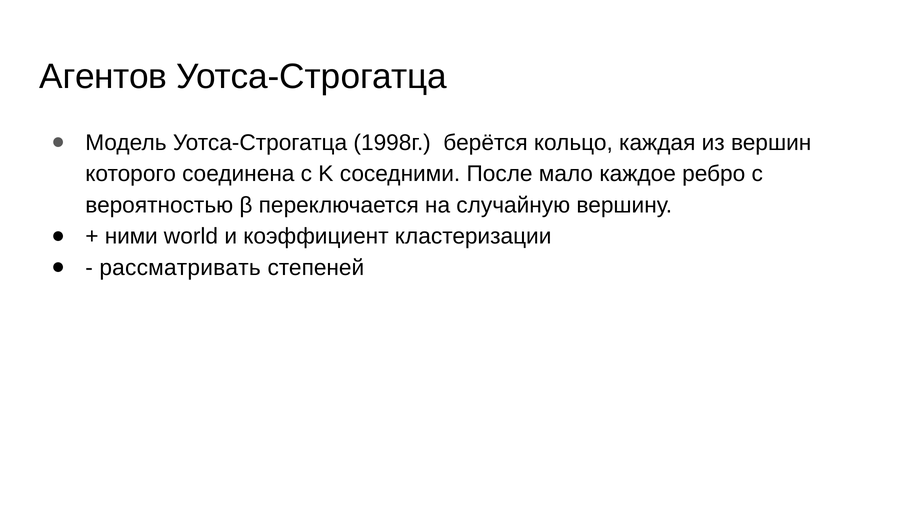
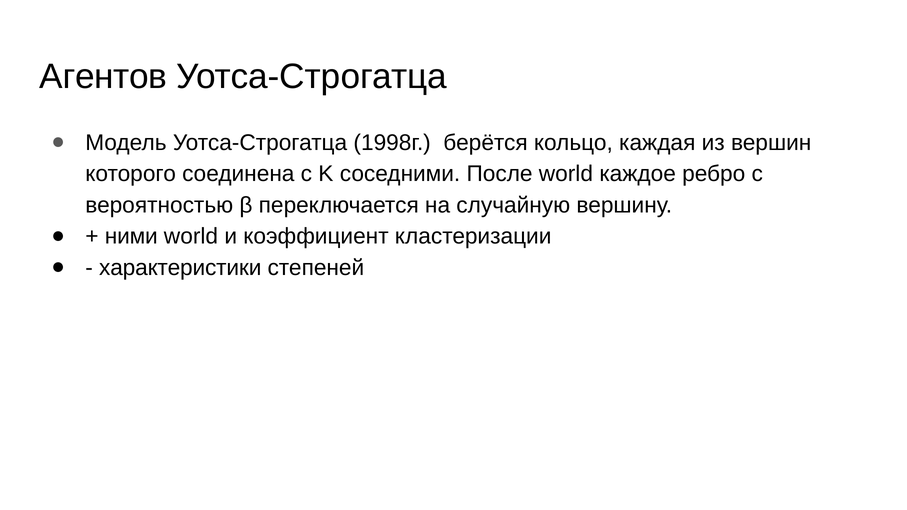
После мало: мало -> world (566, 174)
рассматривать: рассматривать -> характеристики (180, 268)
